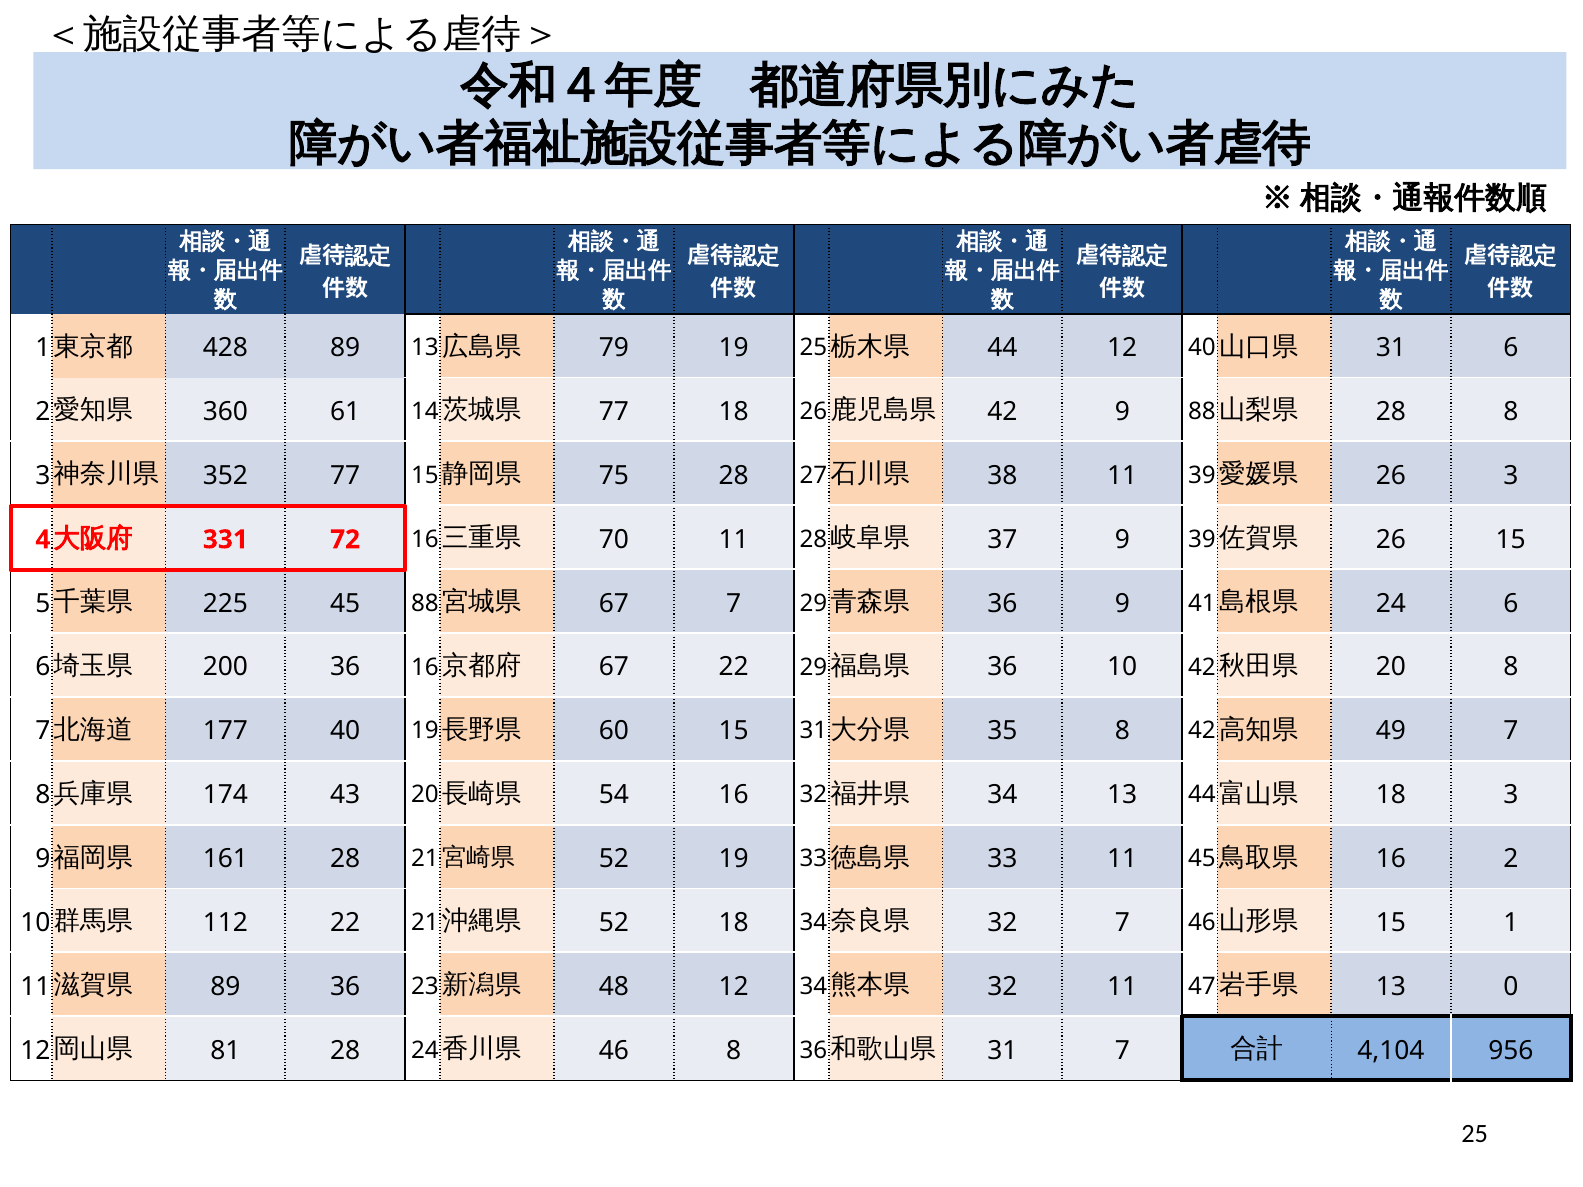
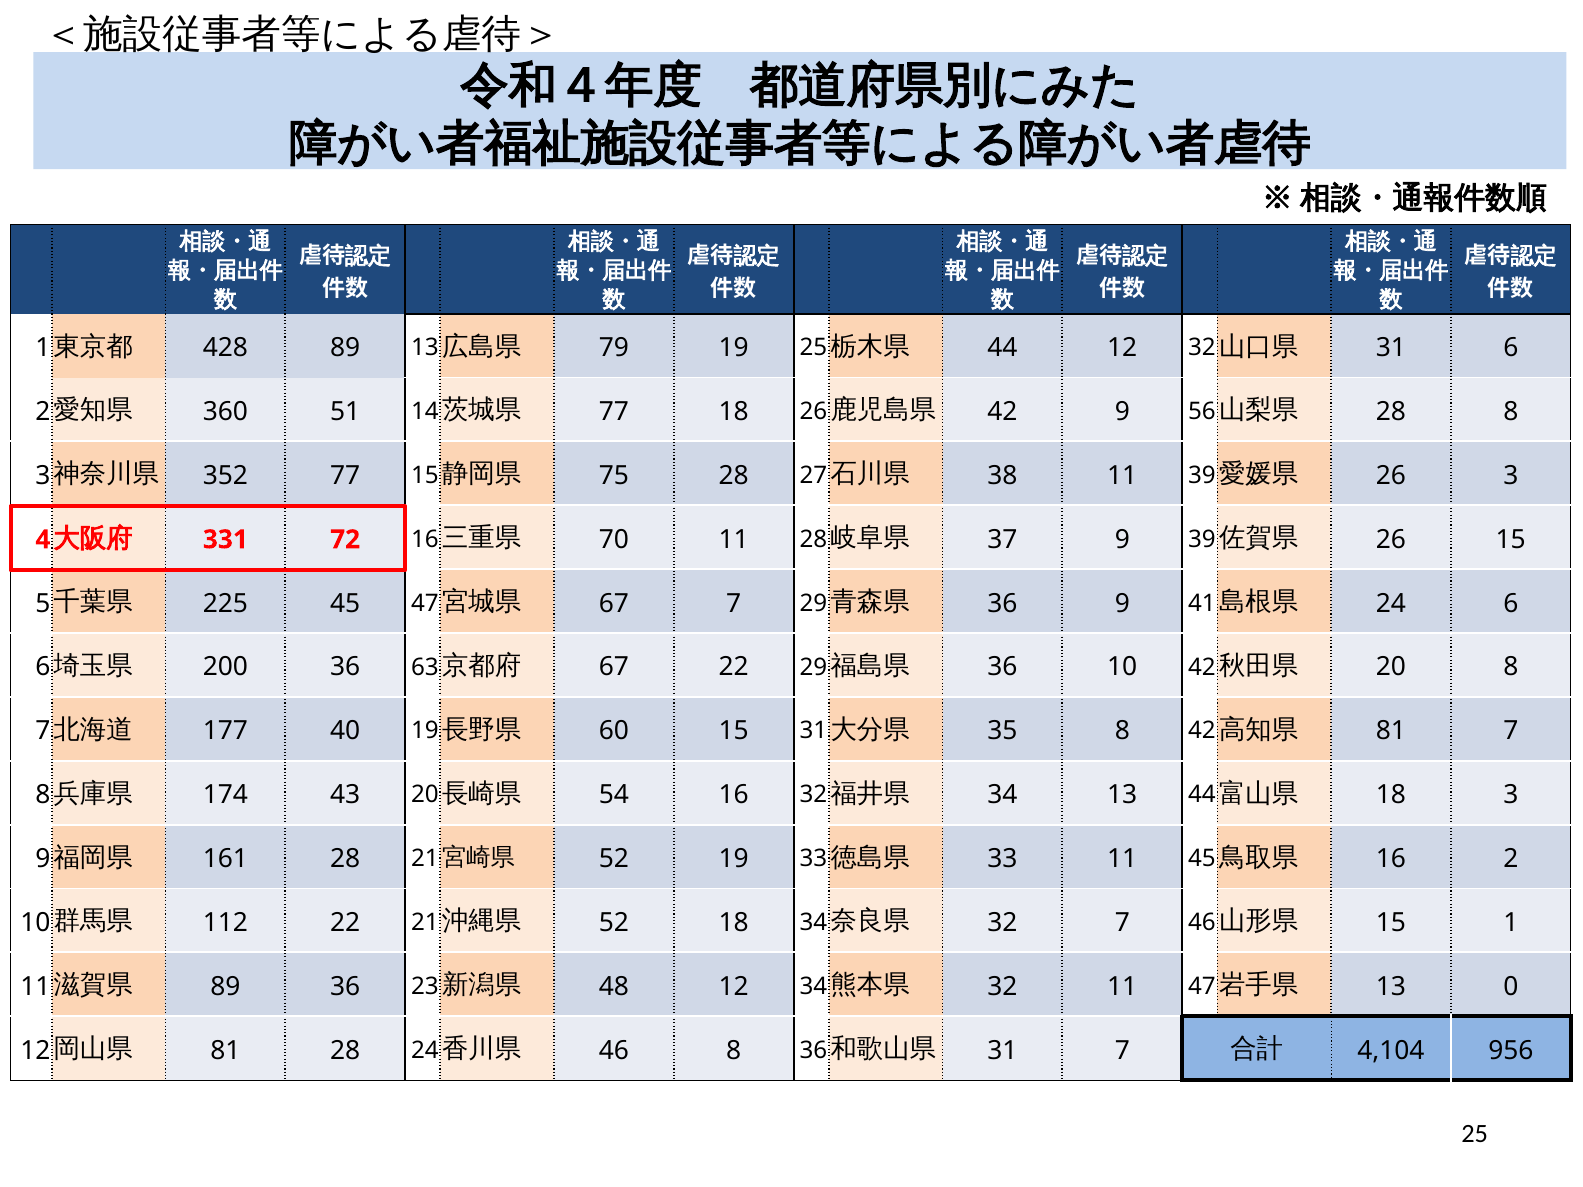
12 40: 40 -> 32 (1202, 348)
61: 61 -> 51 (345, 412)
9 88: 88 -> 56 (1202, 412)
45 88: 88 -> 47 (425, 603)
36 16: 16 -> 63 (425, 667)
49: 49 -> 81 (1391, 731)
